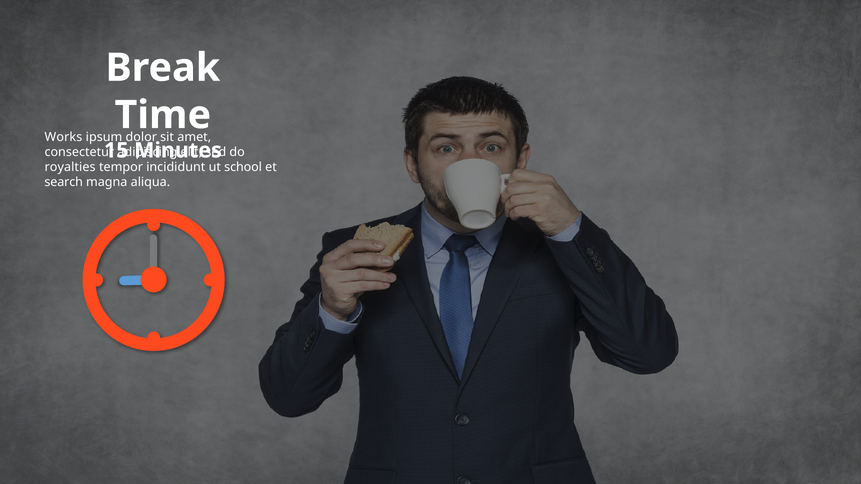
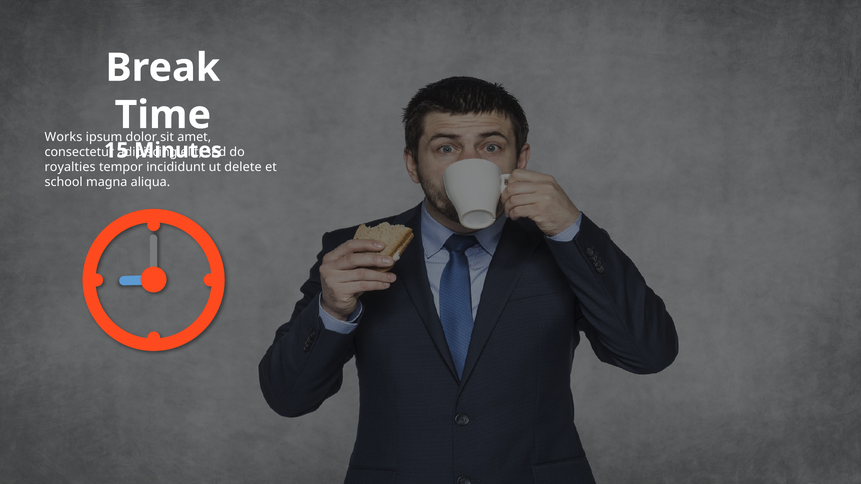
school: school -> delete (243, 167)
search: search -> school (64, 182)
